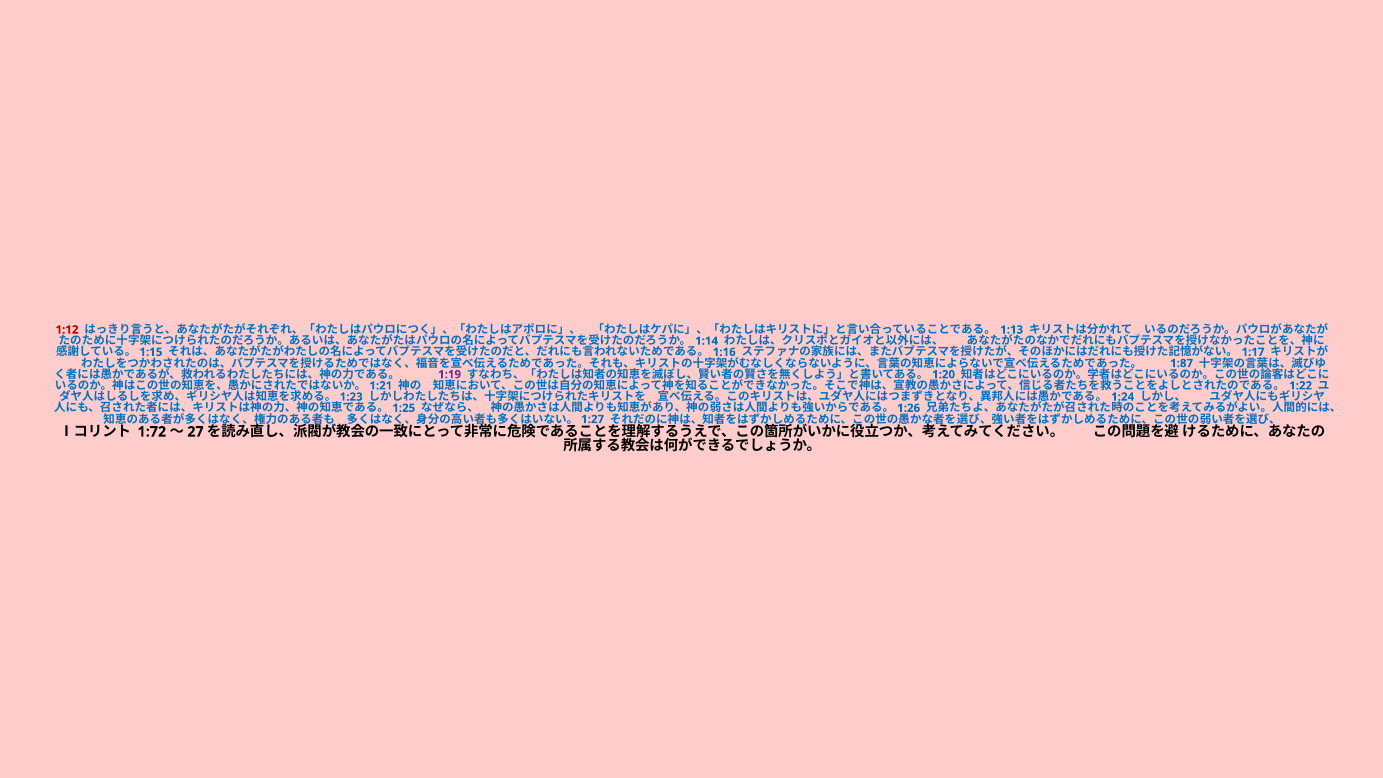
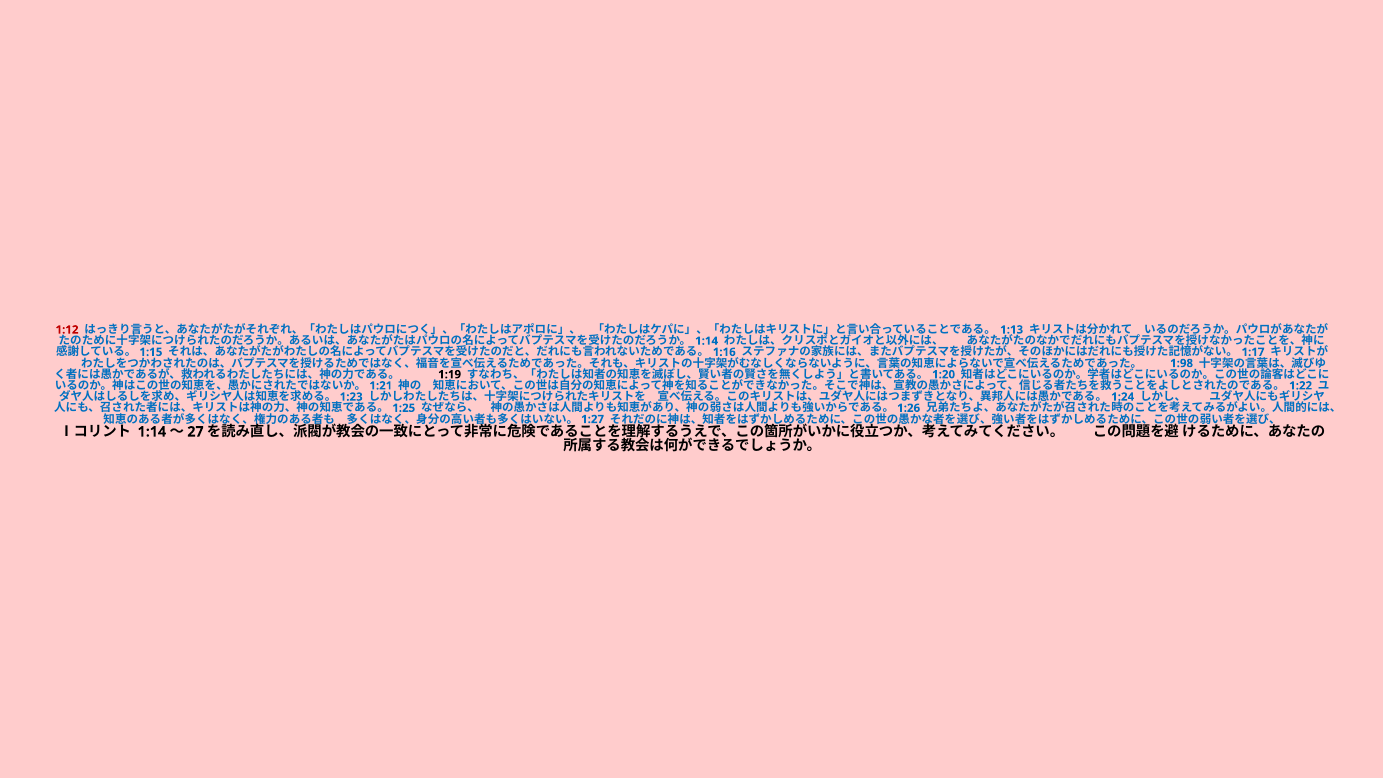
1:87: 1:87 -> 1:98 (1182, 363)
1:19 colour: purple -> black (450, 374)
1:72: 1:72 -> 1:14 (152, 432)
